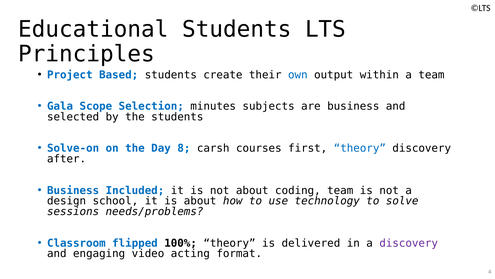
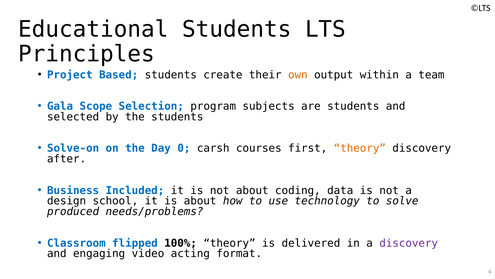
own colour: blue -> orange (298, 75)
minutes: minutes -> program (213, 106)
are business: business -> students (353, 106)
8: 8 -> 0 (184, 148)
theory colour: blue -> orange (360, 148)
coding team: team -> data (340, 190)
sessions: sessions -> produced (73, 211)
